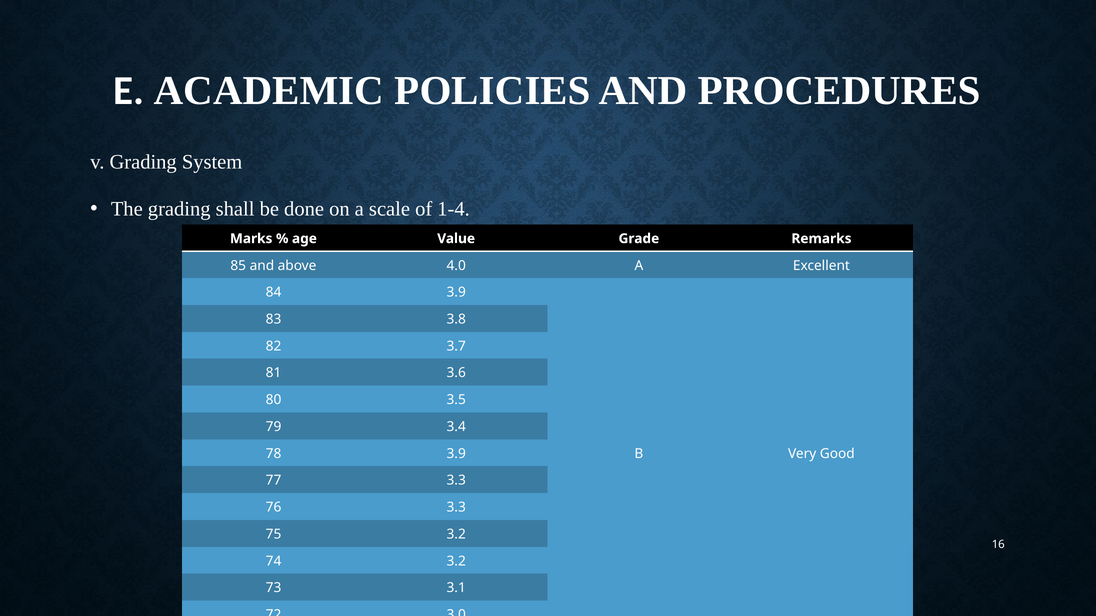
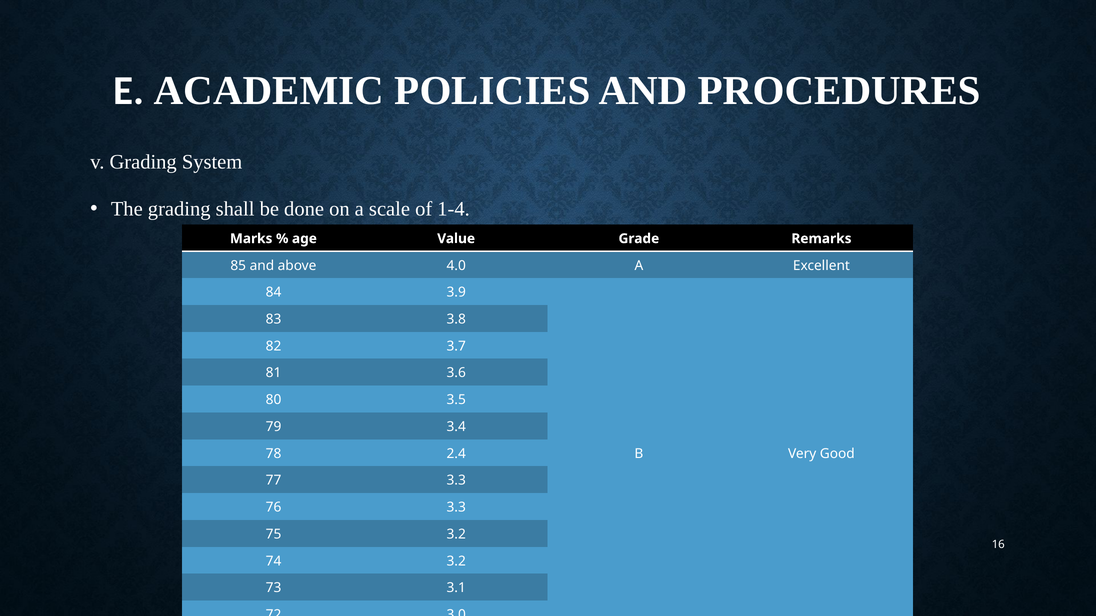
78 3.9: 3.9 -> 2.4 (456, 454)
